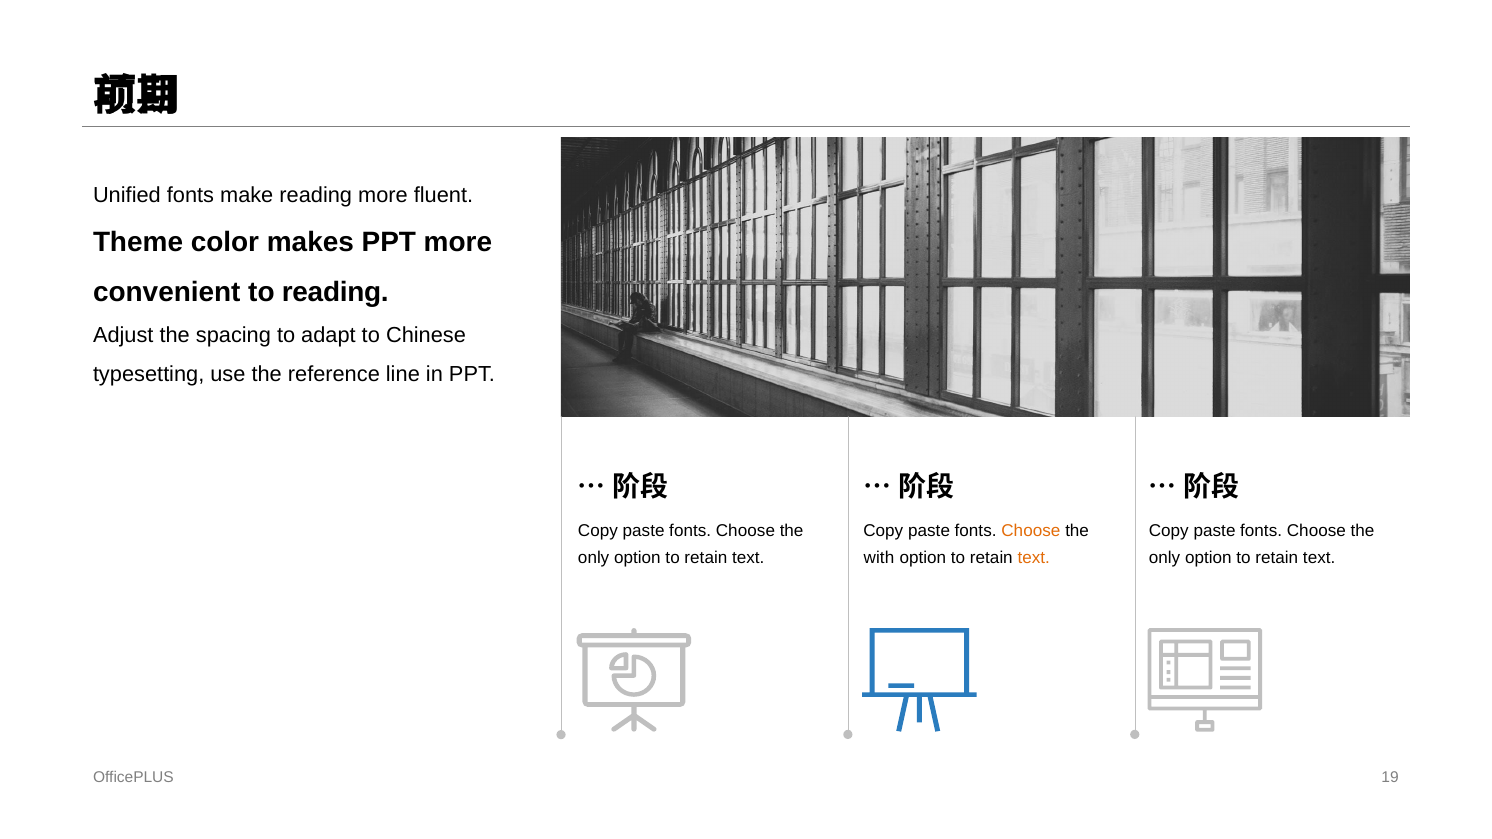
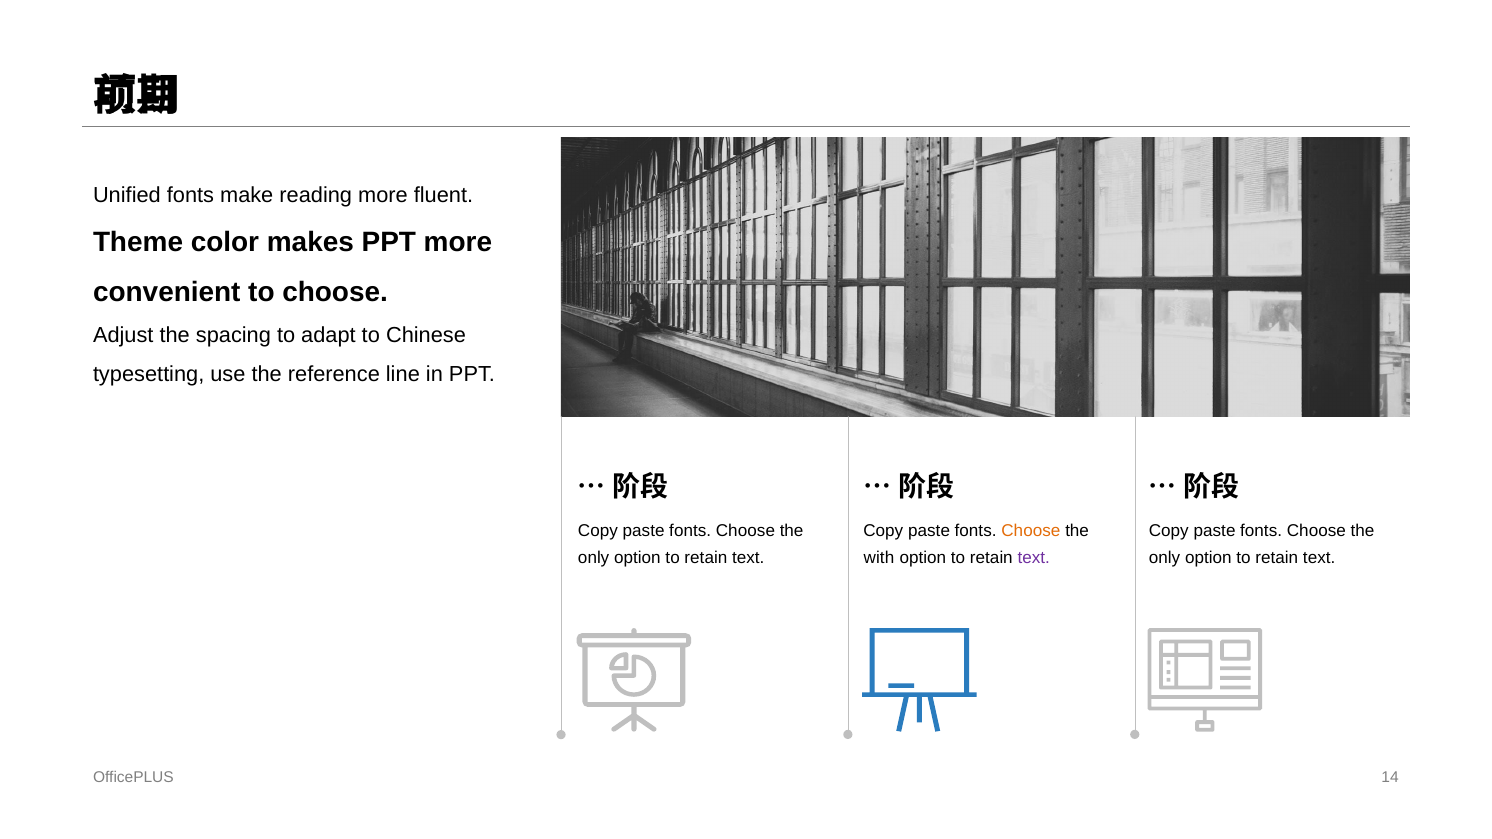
to reading: reading -> choose (335, 293)
text colour: orange -> purple (1034, 558)
19: 19 -> 14 (1390, 777)
